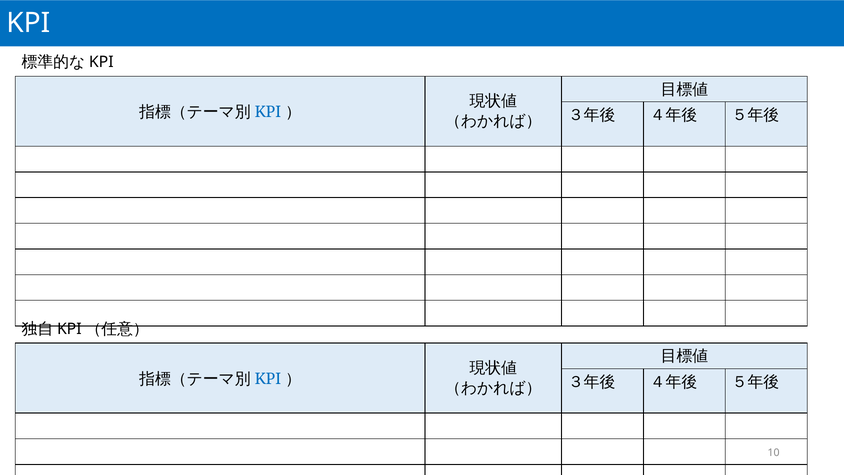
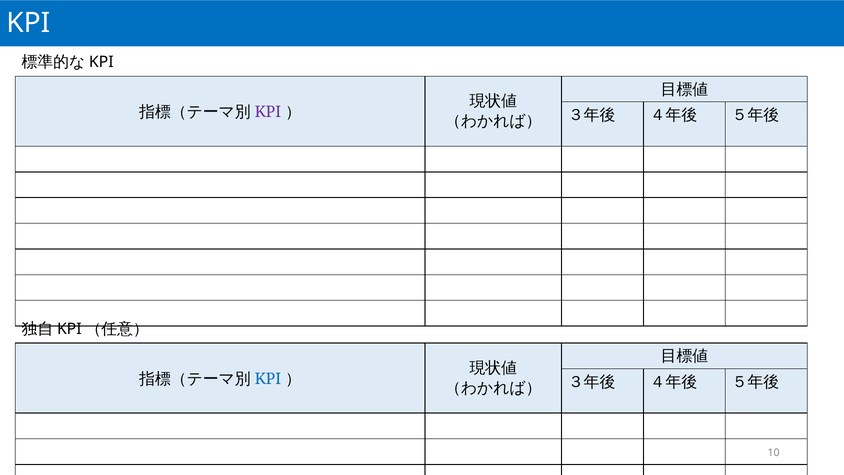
KPI colour: blue -> purple (268, 112)
